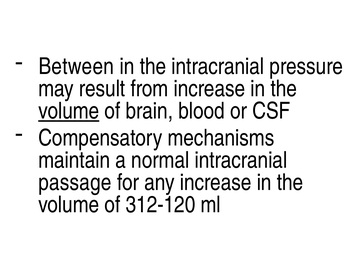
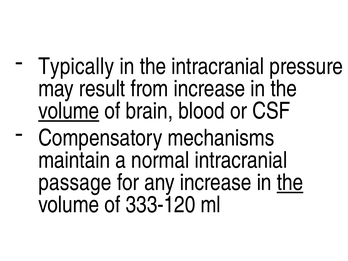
Between: Between -> Typically (76, 66)
the underline: none -> present (290, 182)
312-120: 312-120 -> 333-120 (160, 205)
